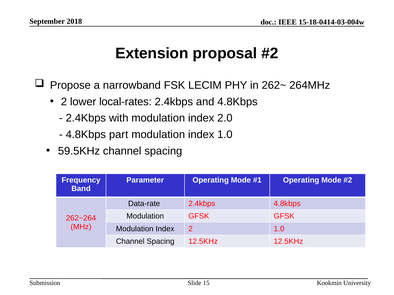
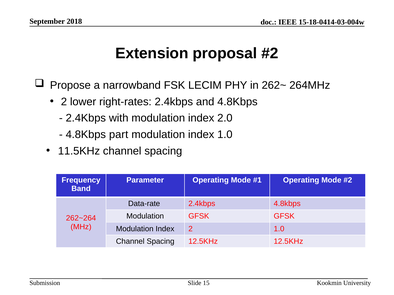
local-rates: local-rates -> right-rates (125, 102)
59.5KHz: 59.5KHz -> 11.5KHz (79, 151)
